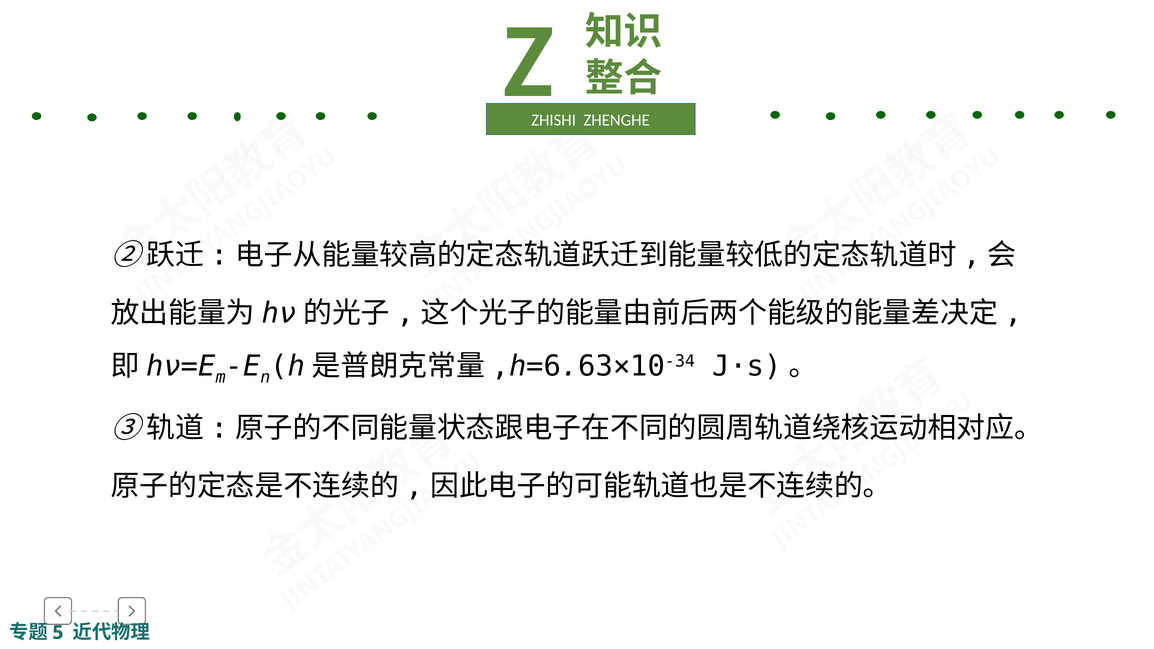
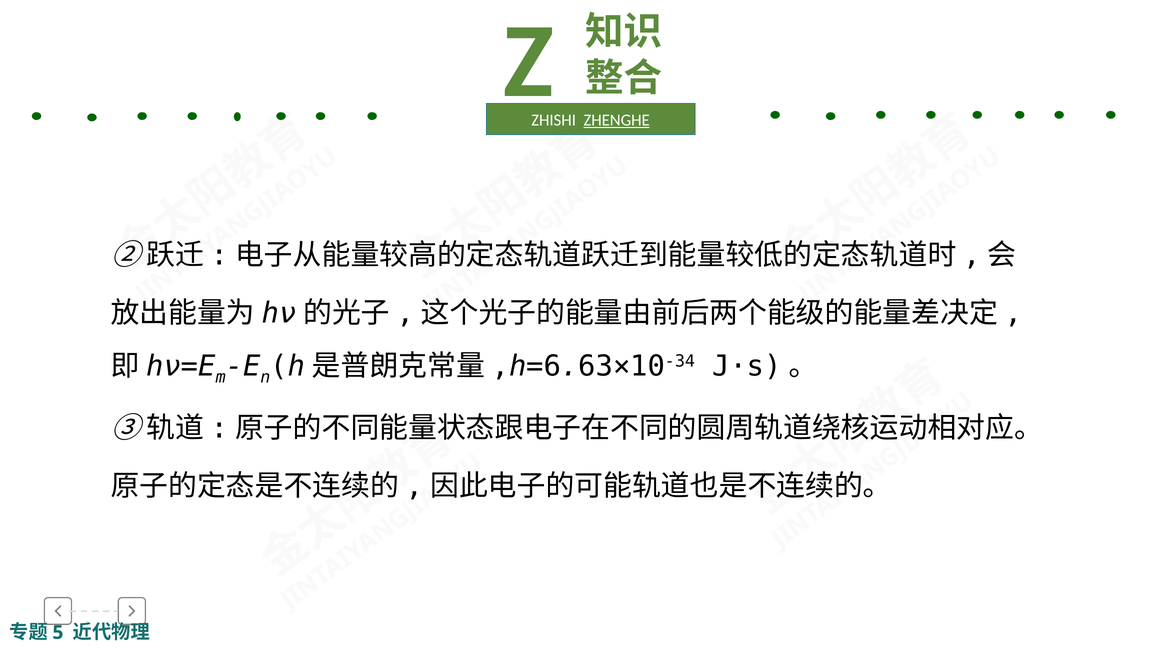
ZHENGHE underline: none -> present (617, 120)
